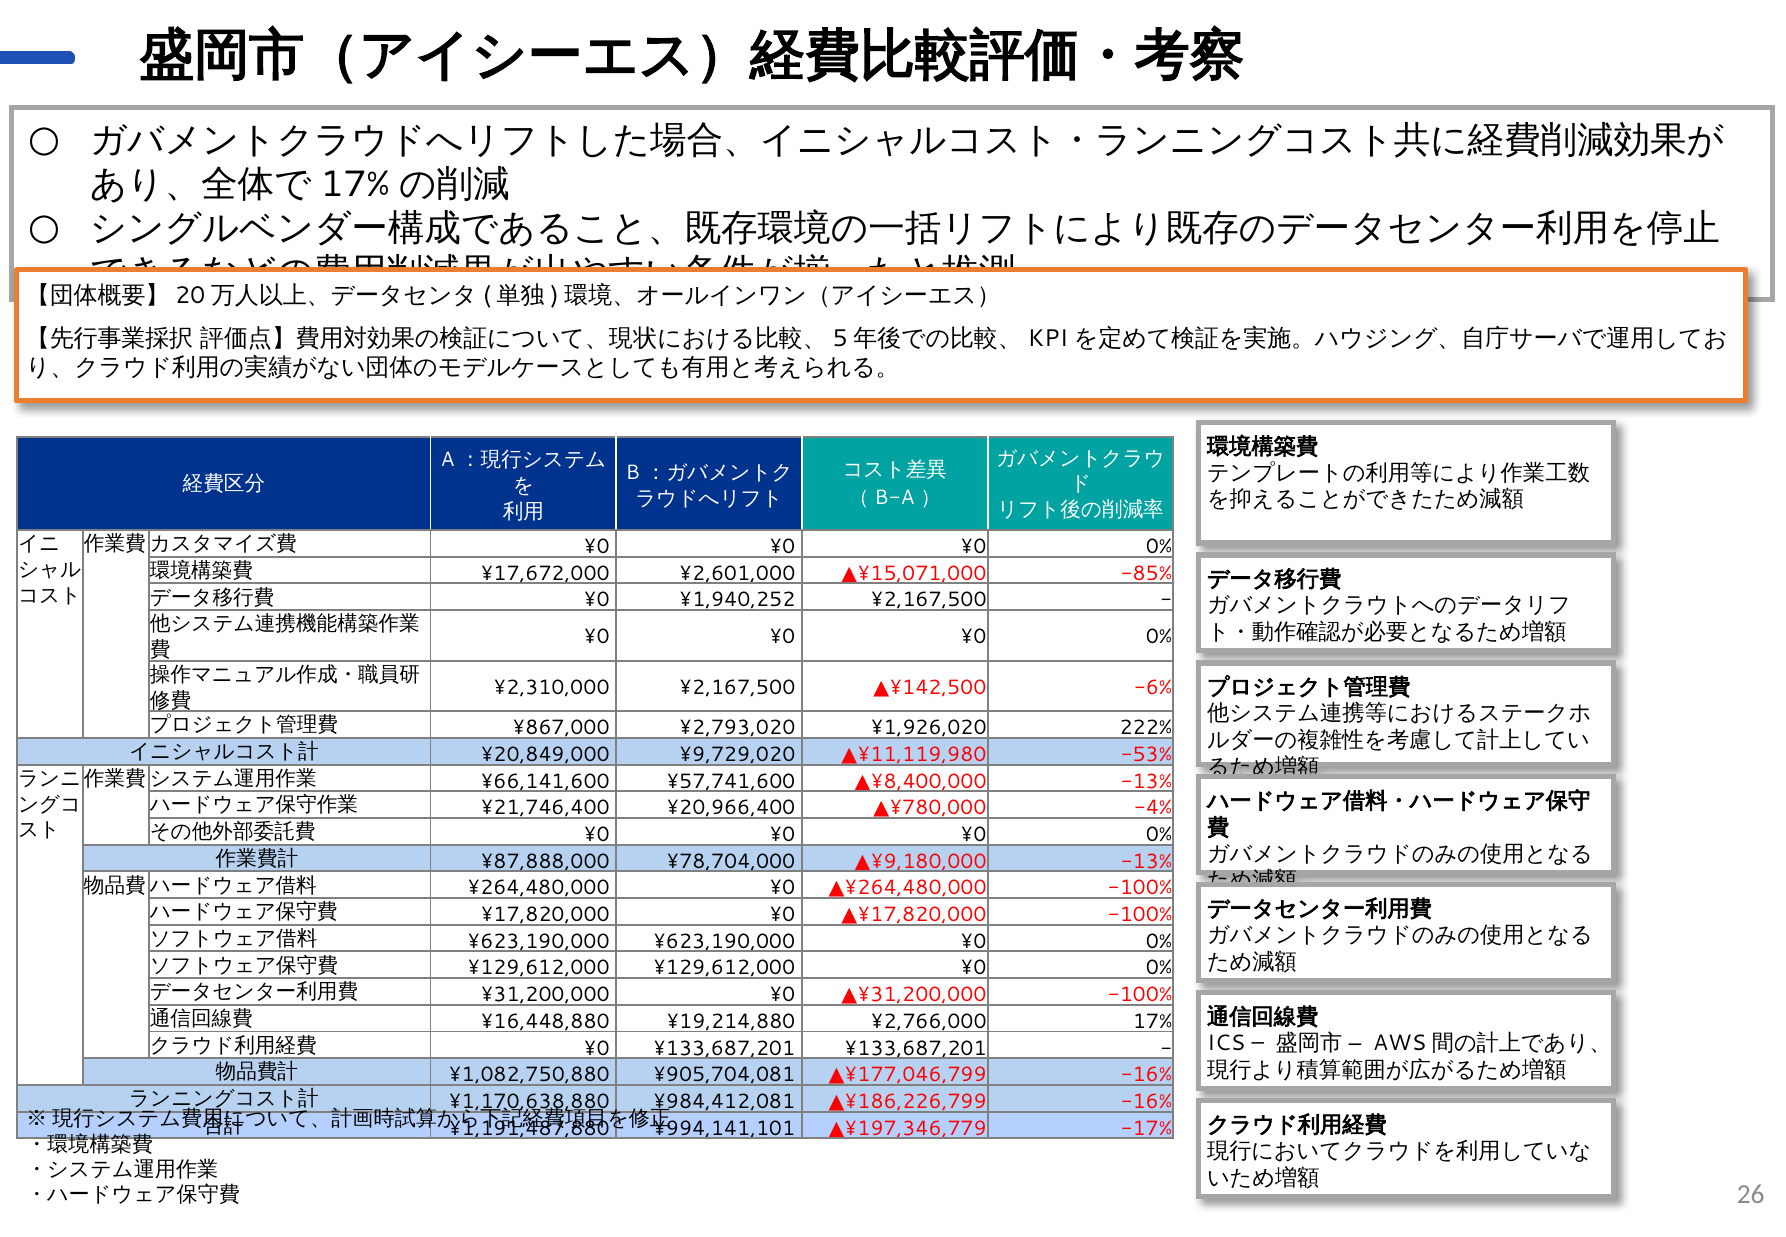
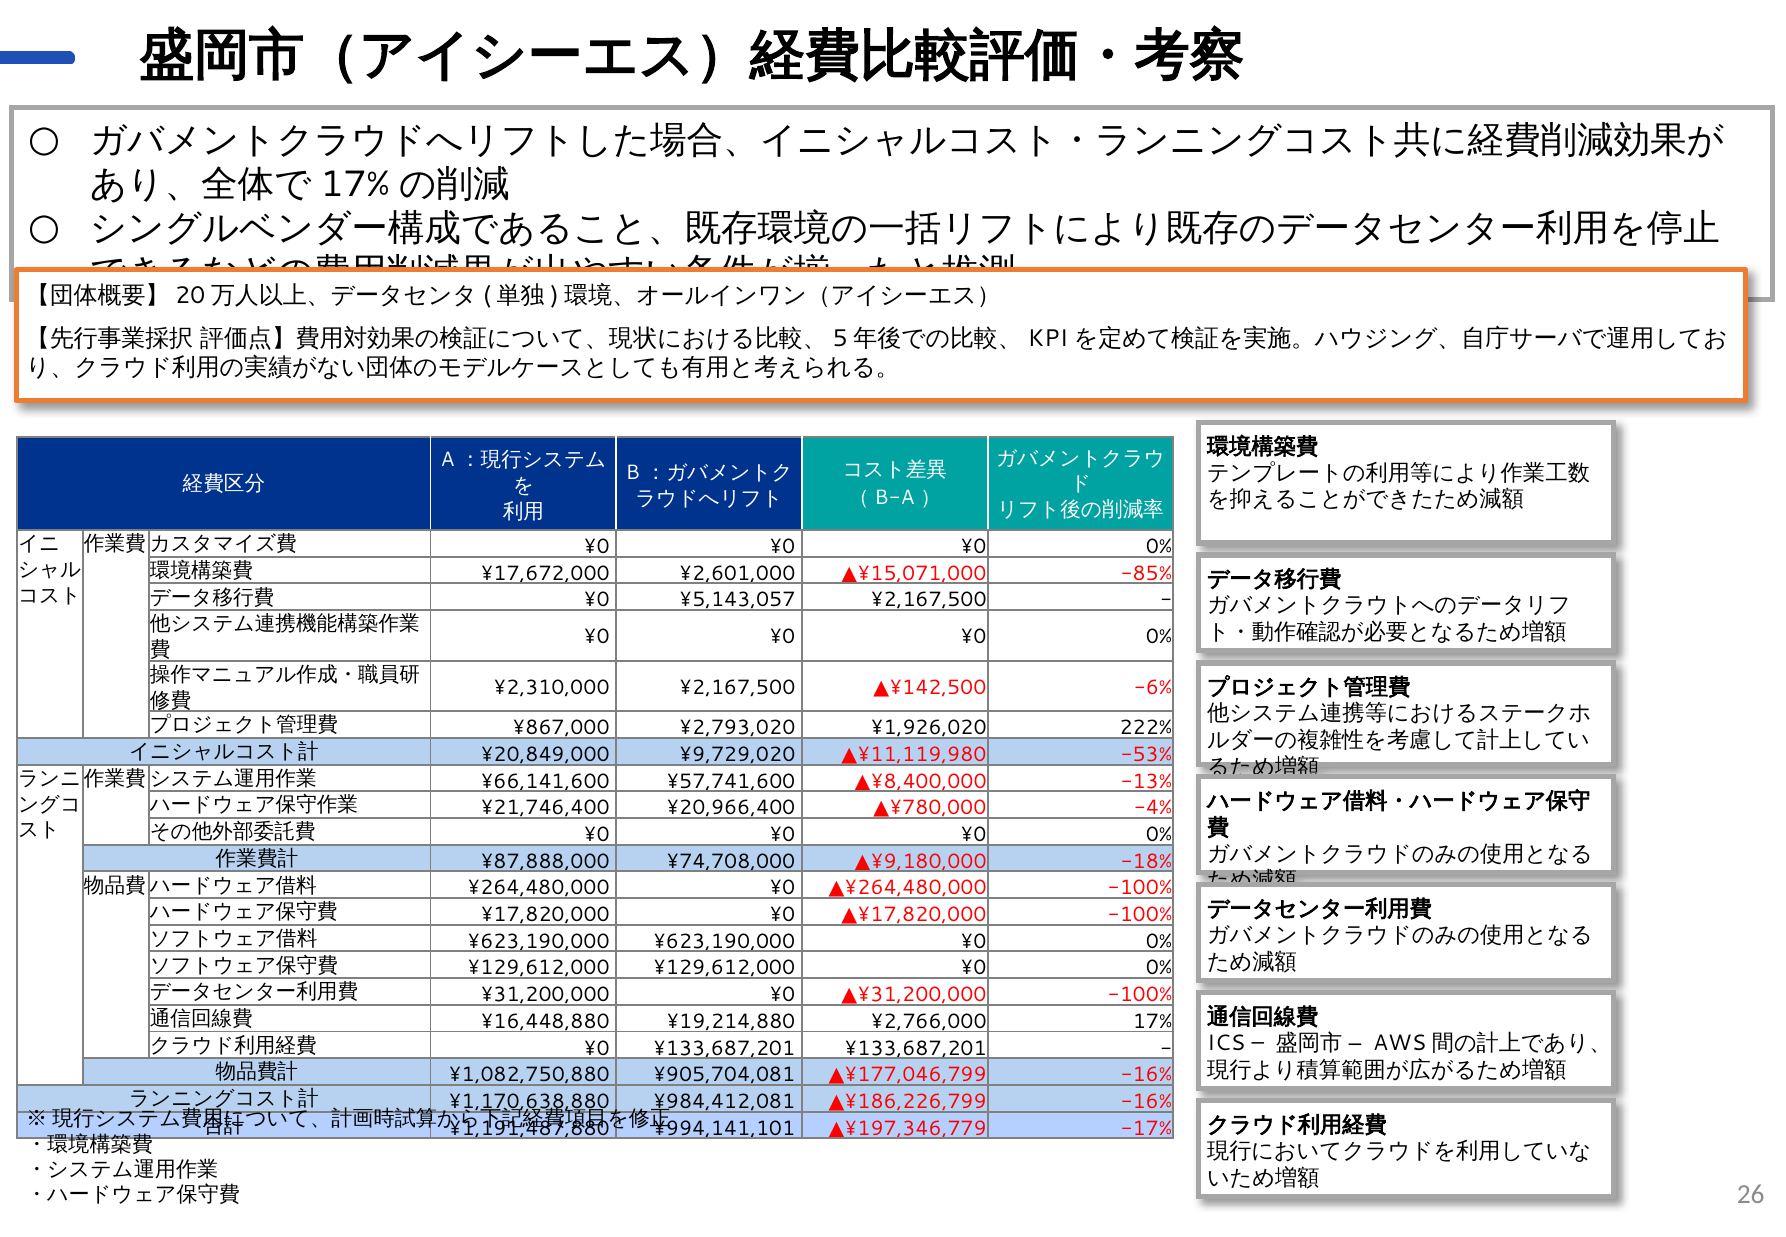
¥1,940,252: ¥1,940,252 -> ¥5,143,057 (737, 600)
¥78,704,000: ¥78,704,000 -> ¥74,708,000 (731, 861)
▲¥9,180,000 -13%: -13% -> -18% (1146, 861)
